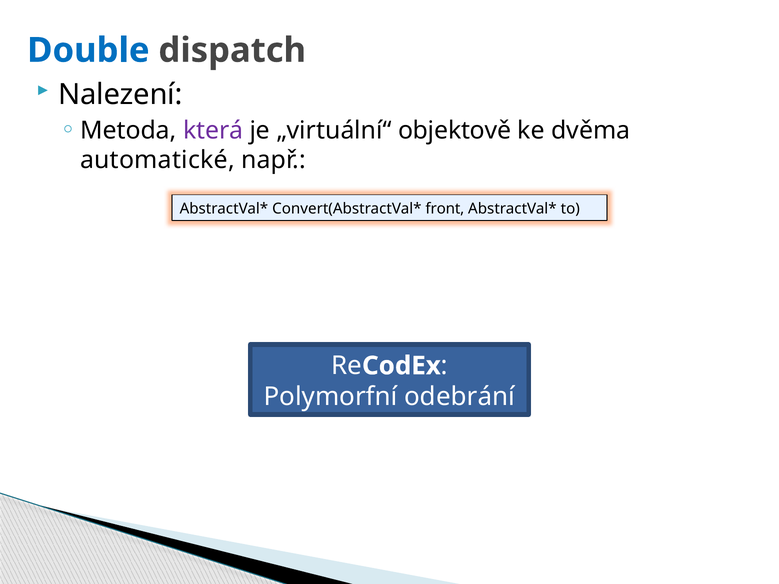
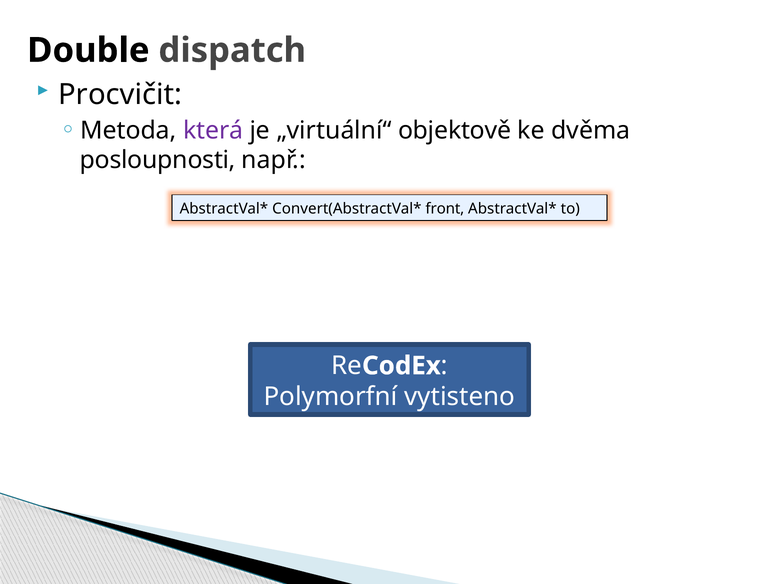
Double colour: blue -> black (88, 50)
Nalezení: Nalezení -> Procvičit (120, 95)
automatické: automatické -> posloupnosti (158, 160)
odebrání: odebrání -> vytisteno (460, 397)
